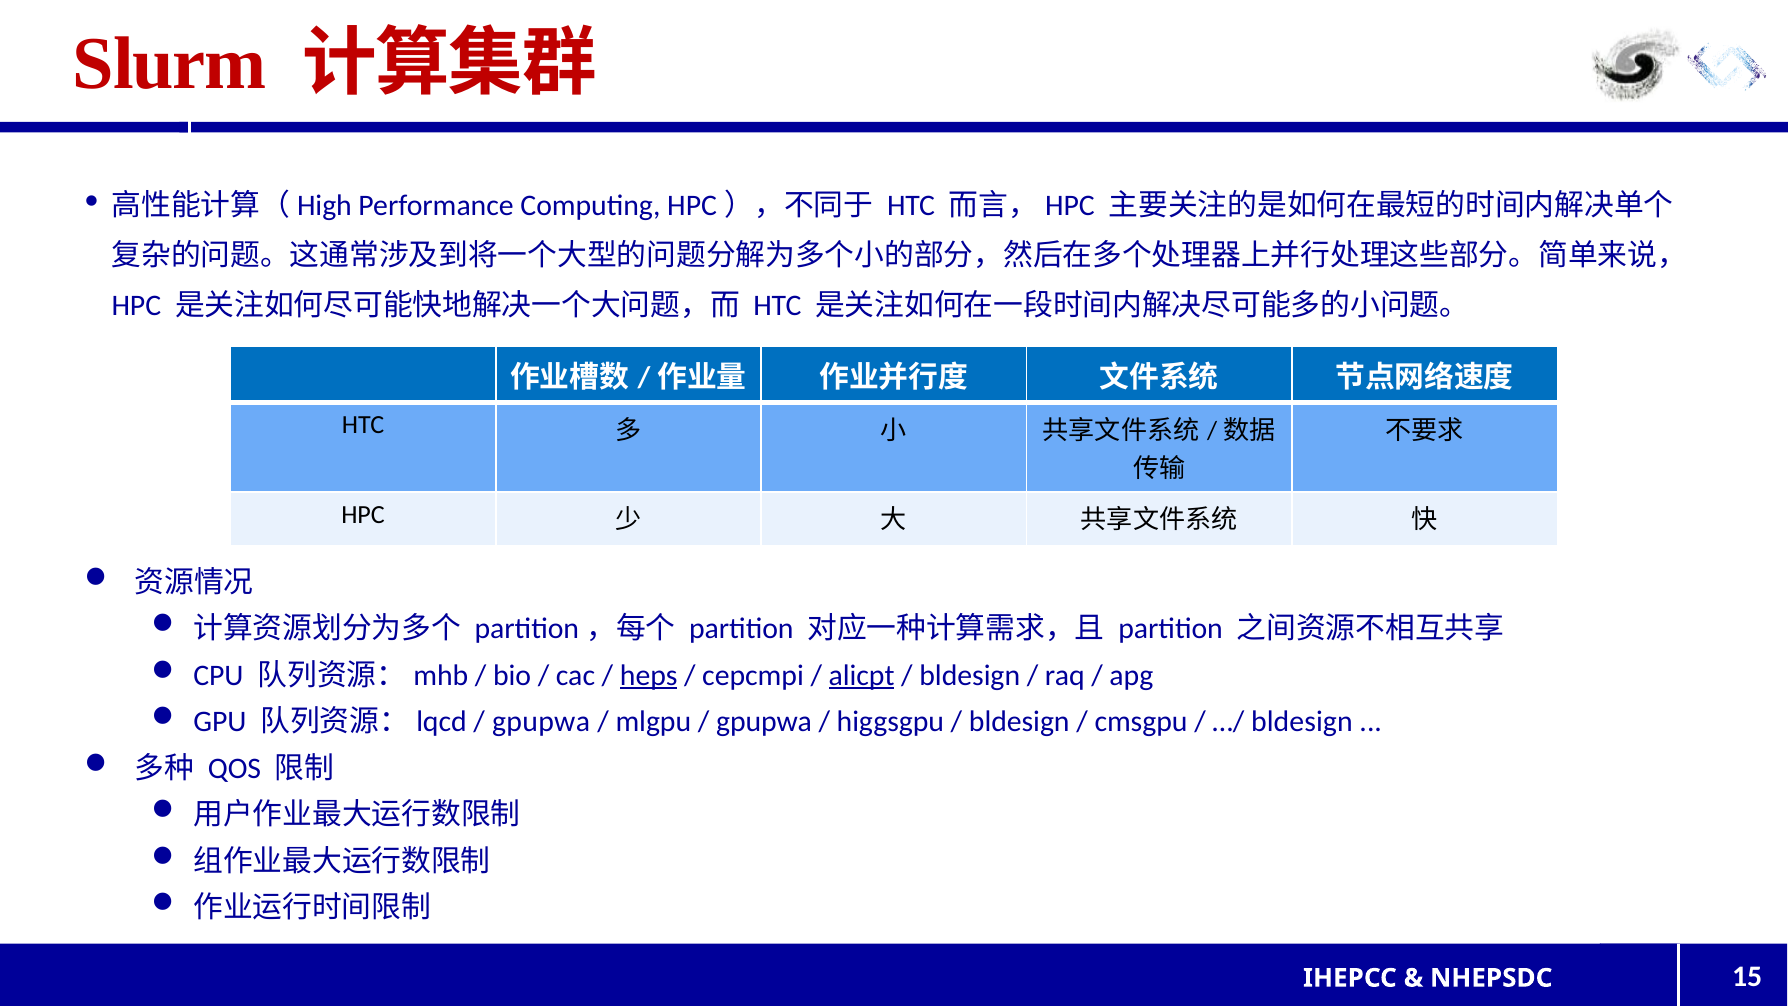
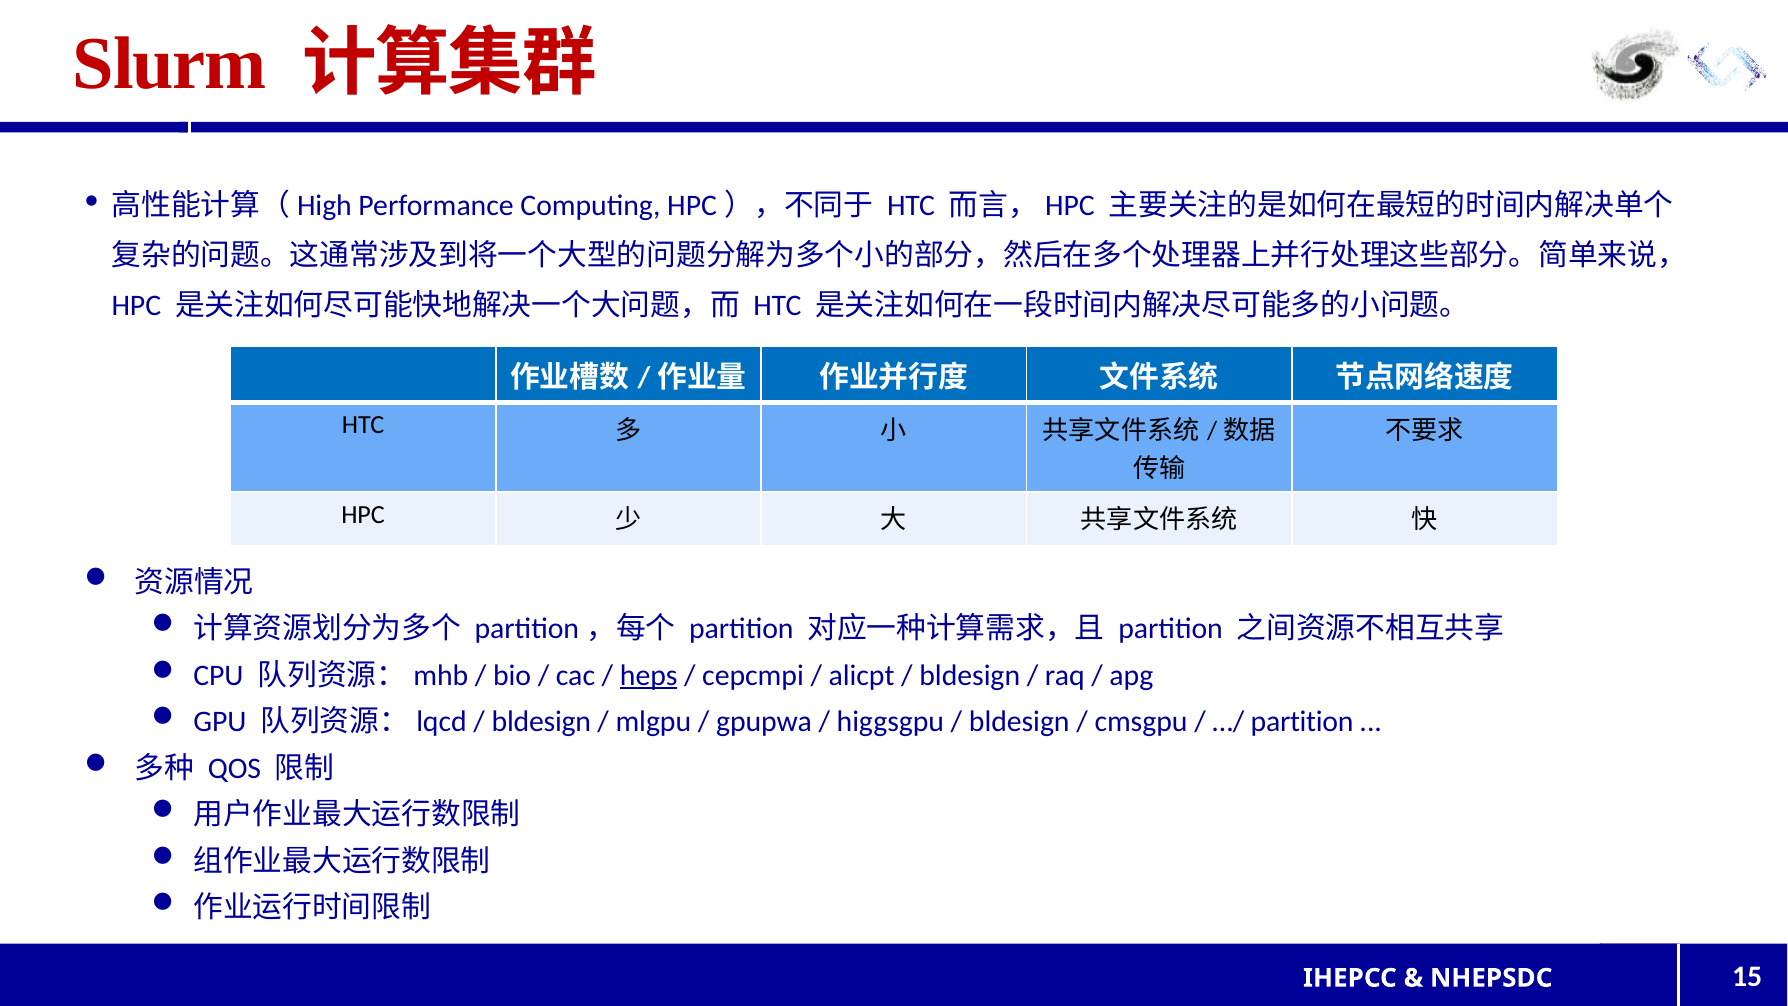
alicpt underline: present -> none (862, 675)
gpupwa: gpupwa -> bldesign (541, 722)
bldesign: bldesign -> partition (1302, 722)
